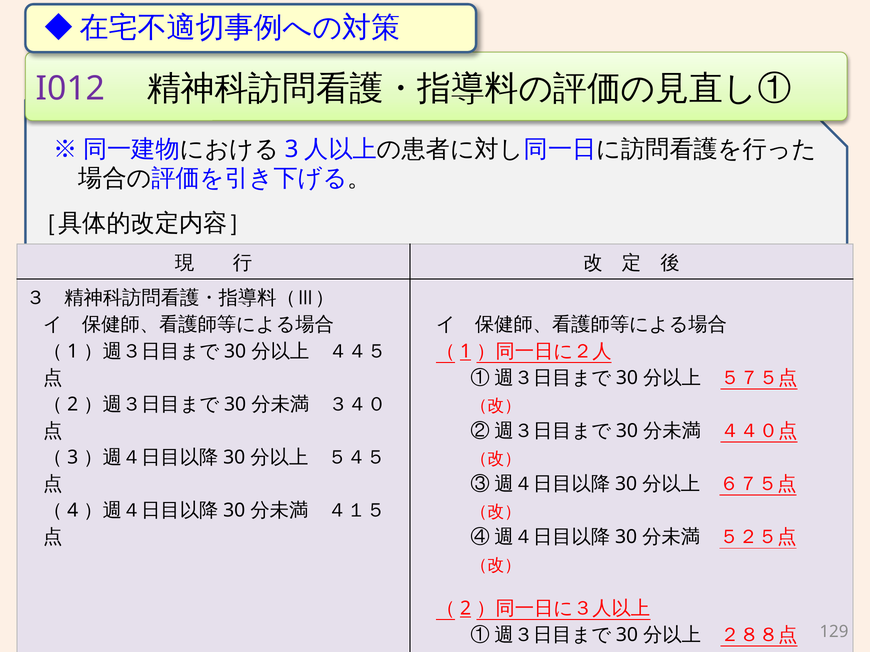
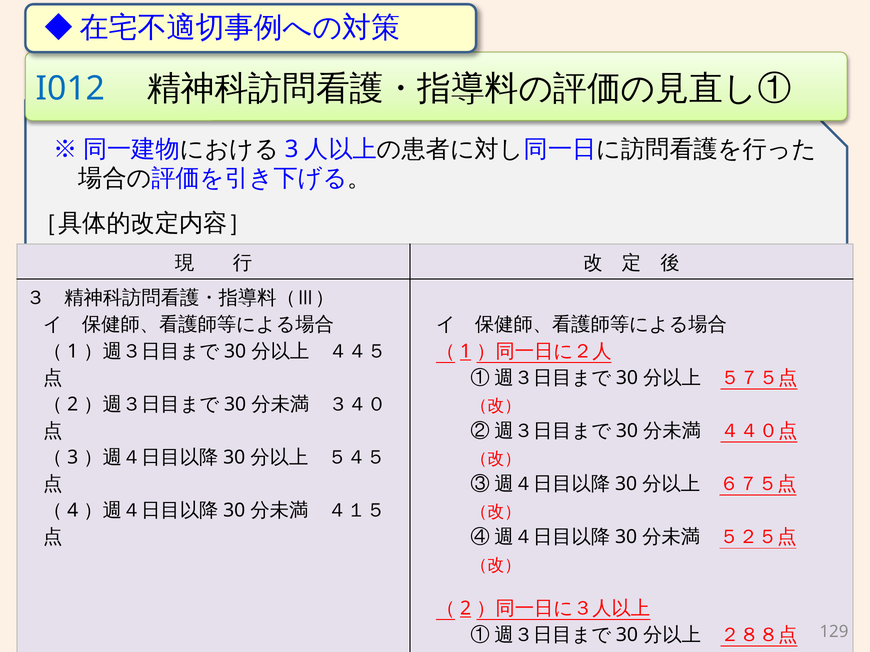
I012 colour: purple -> blue (71, 89)
